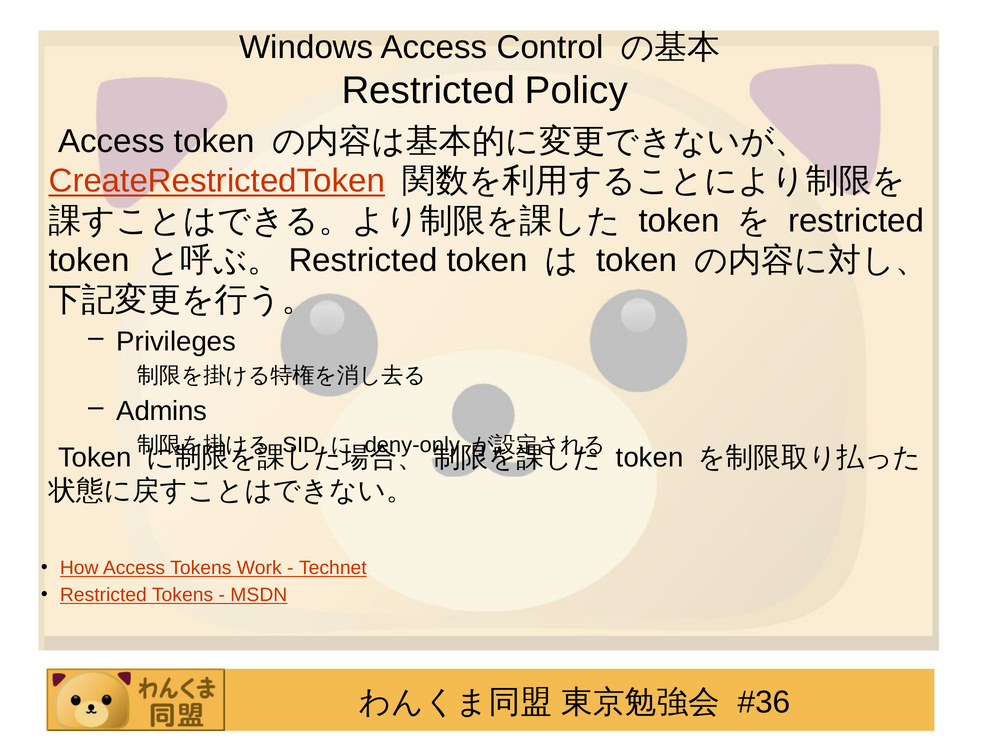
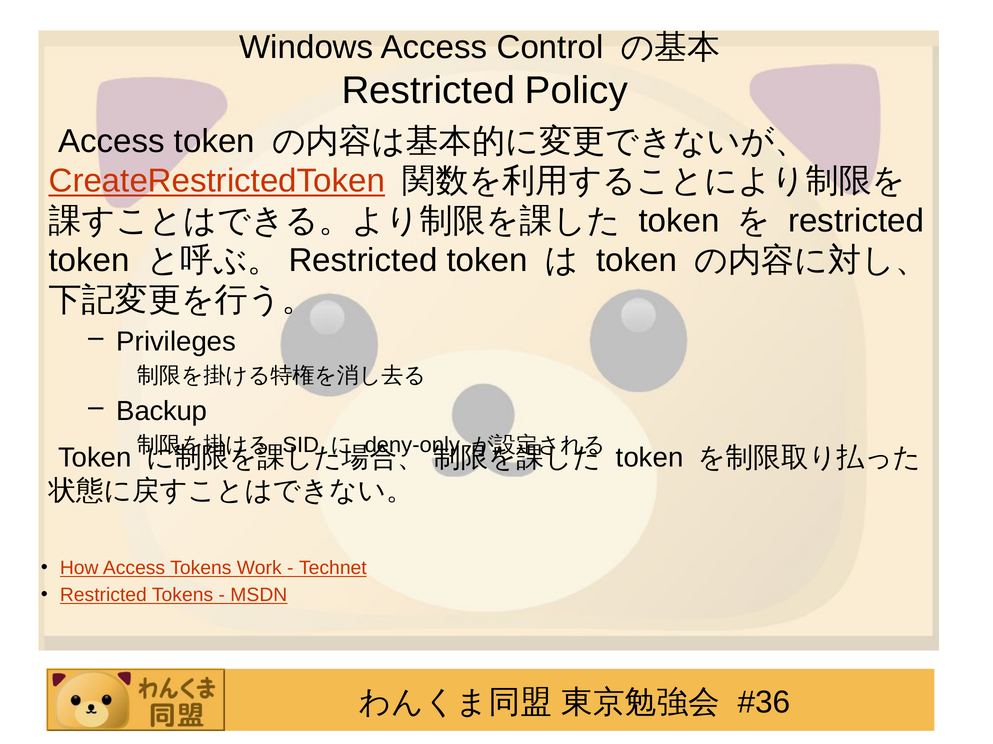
Admins: Admins -> Backup (162, 411)
